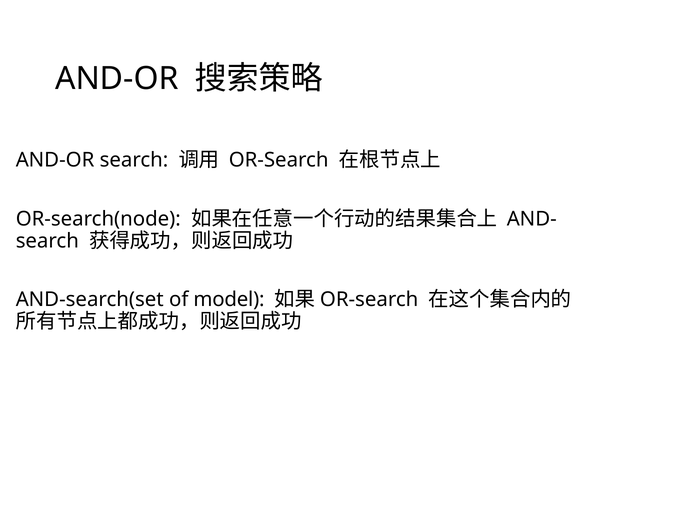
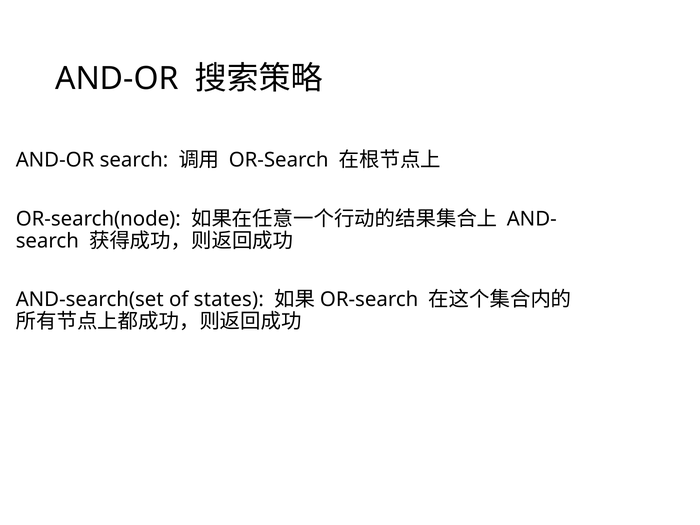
model: model -> states (229, 300)
